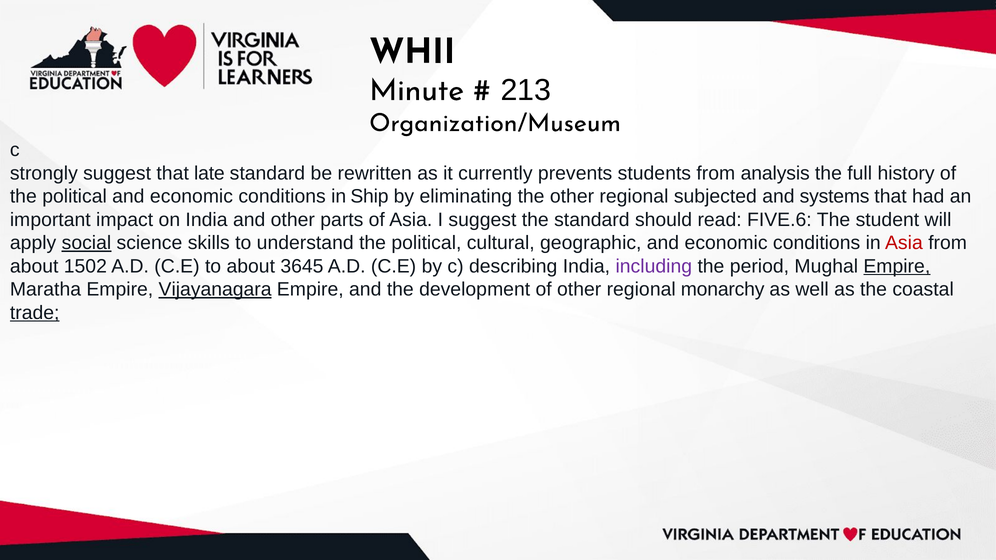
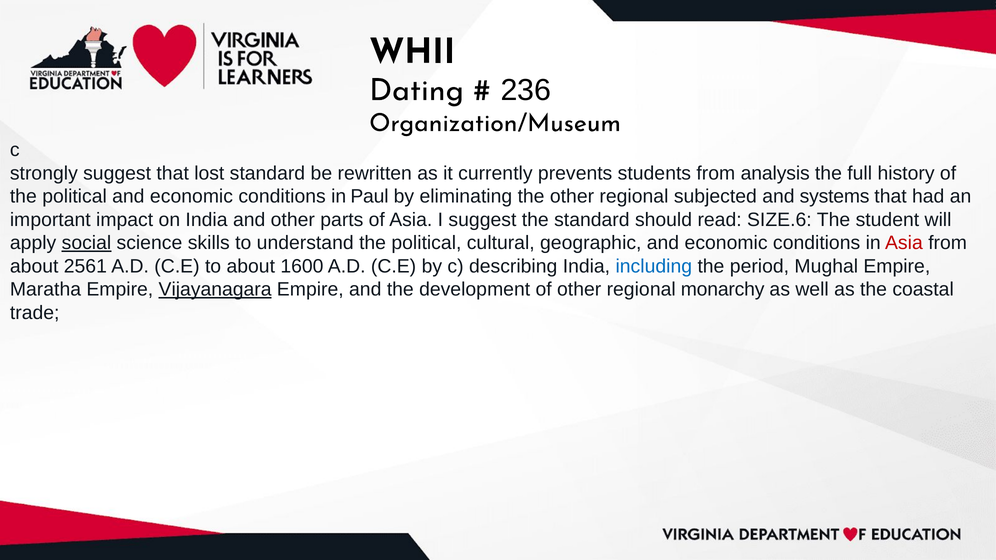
Minute: Minute -> Dating (416, 90)
213: 213 -> 236 (526, 90)
late: late -> lost (209, 173)
Ship: Ship -> Paul (369, 197)
FIVE.6: FIVE.6 -> SIZE.6 (779, 220)
1502: 1502 -> 2561 (85, 266)
3645: 3645 -> 1600 (302, 266)
including colour: purple -> blue (654, 266)
Empire underline: present -> none (897, 266)
trade underline: present -> none (35, 313)
